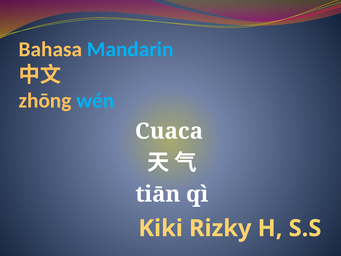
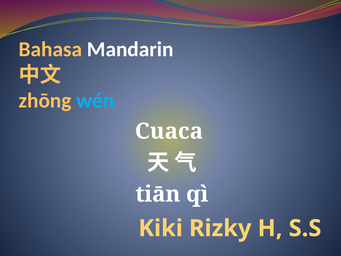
Mandarin colour: light blue -> white (130, 49)
